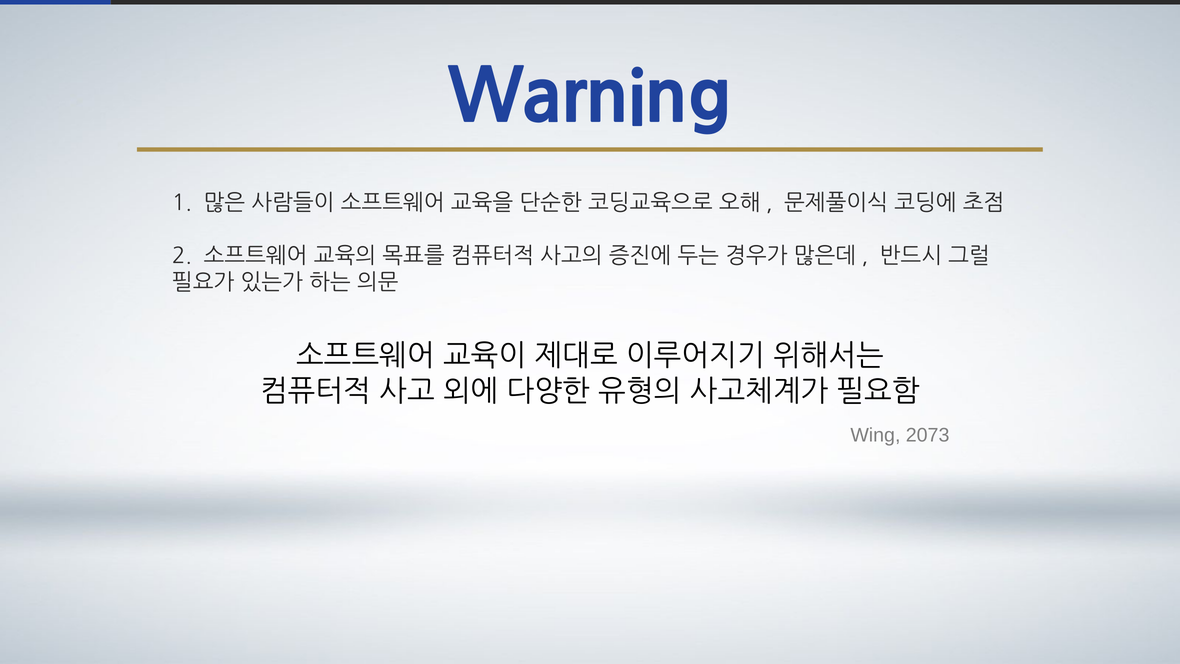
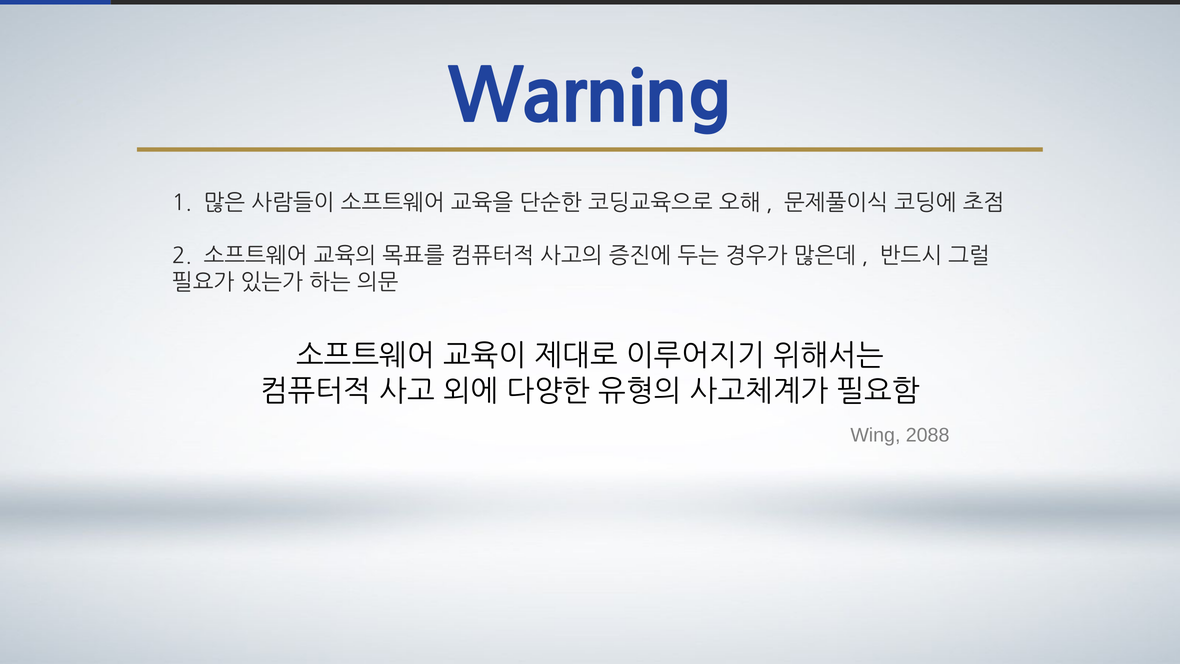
2073: 2073 -> 2088 (928, 435)
